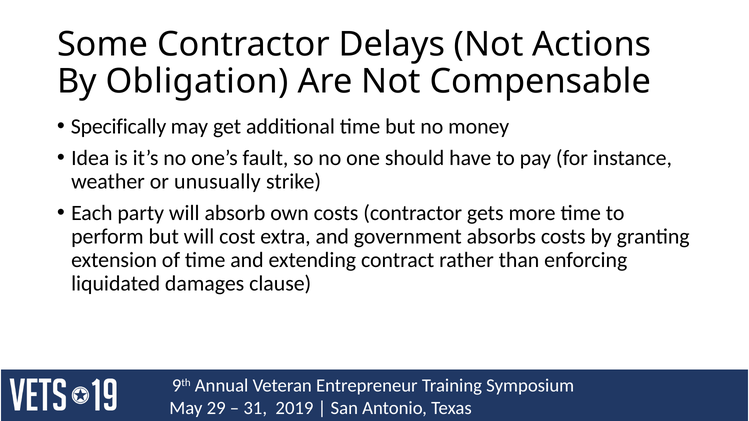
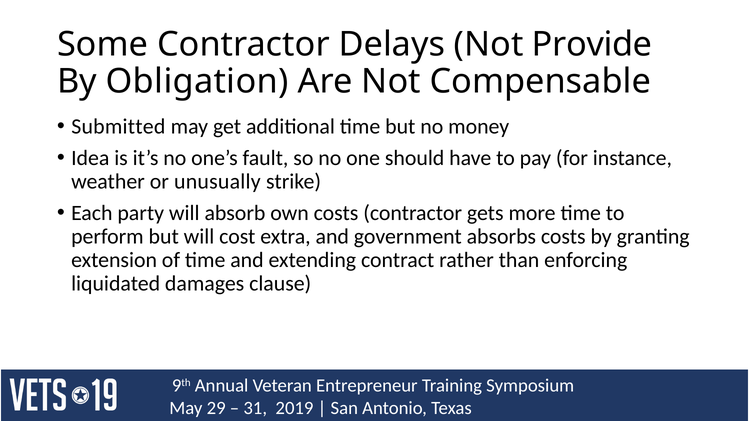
Actions: Actions -> Provide (592, 44)
Specifically: Specifically -> Submitted (118, 127)
